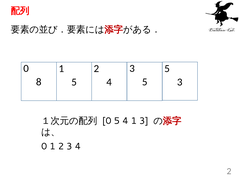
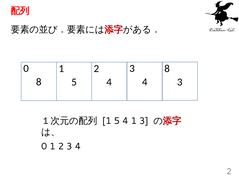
3 5: 5 -> 8 (167, 69)
4 5: 5 -> 4 (145, 82)
0: 0 -> 1 (107, 121)
